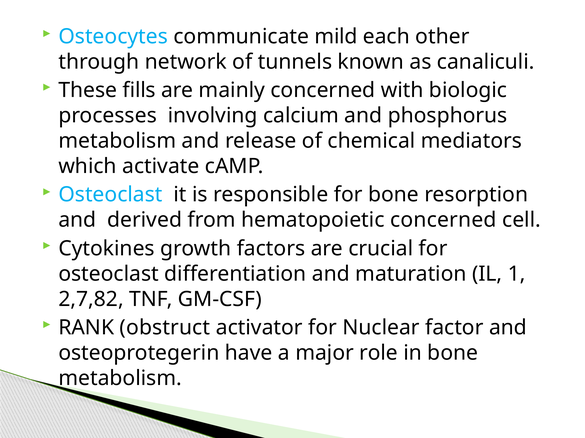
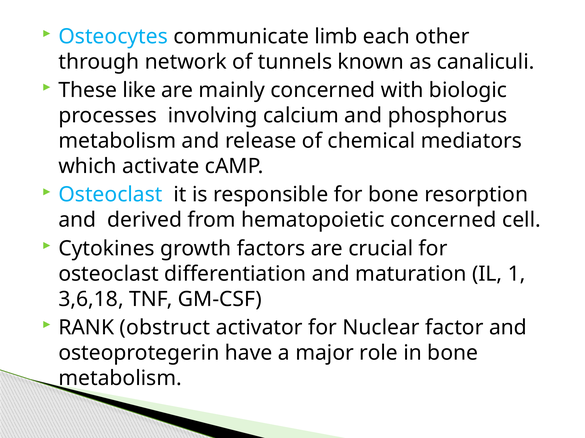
mild: mild -> limb (336, 37)
fills: fills -> like (139, 90)
2,7,82: 2,7,82 -> 3,6,18 (91, 300)
